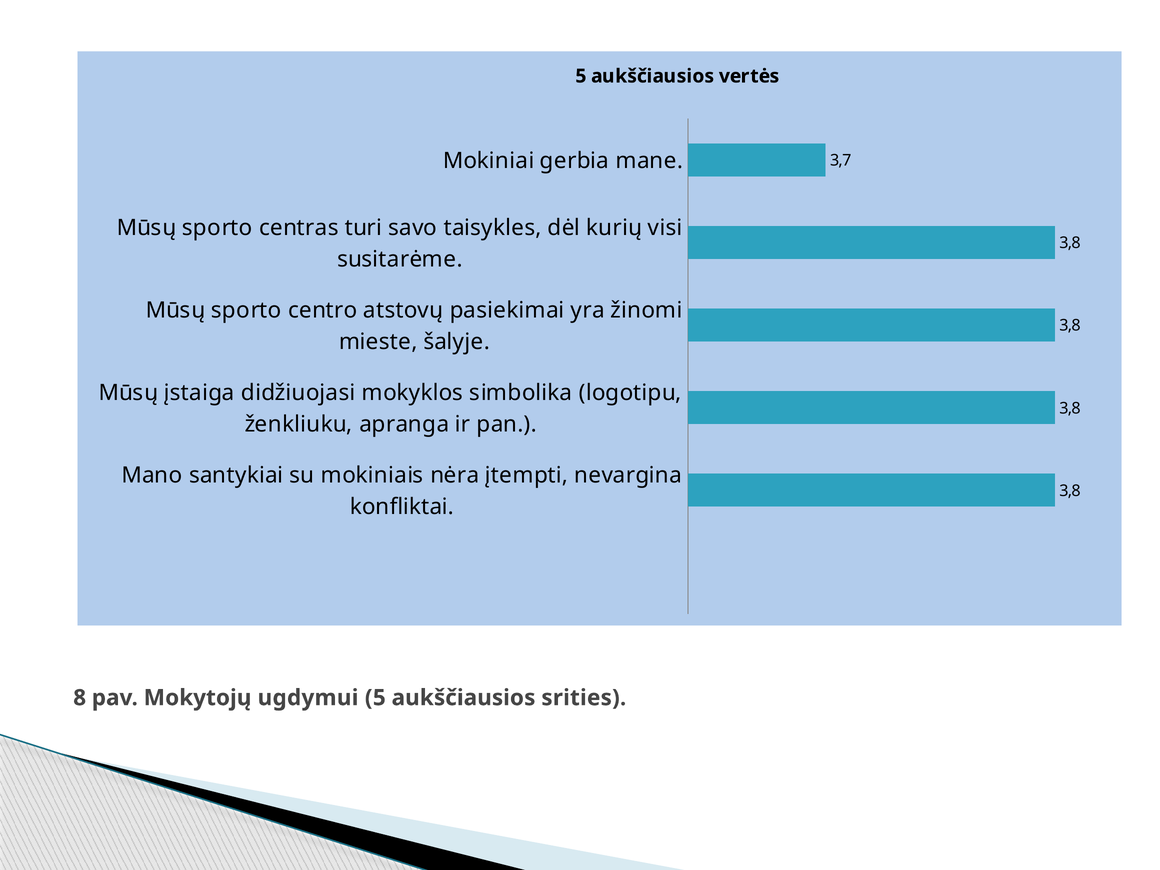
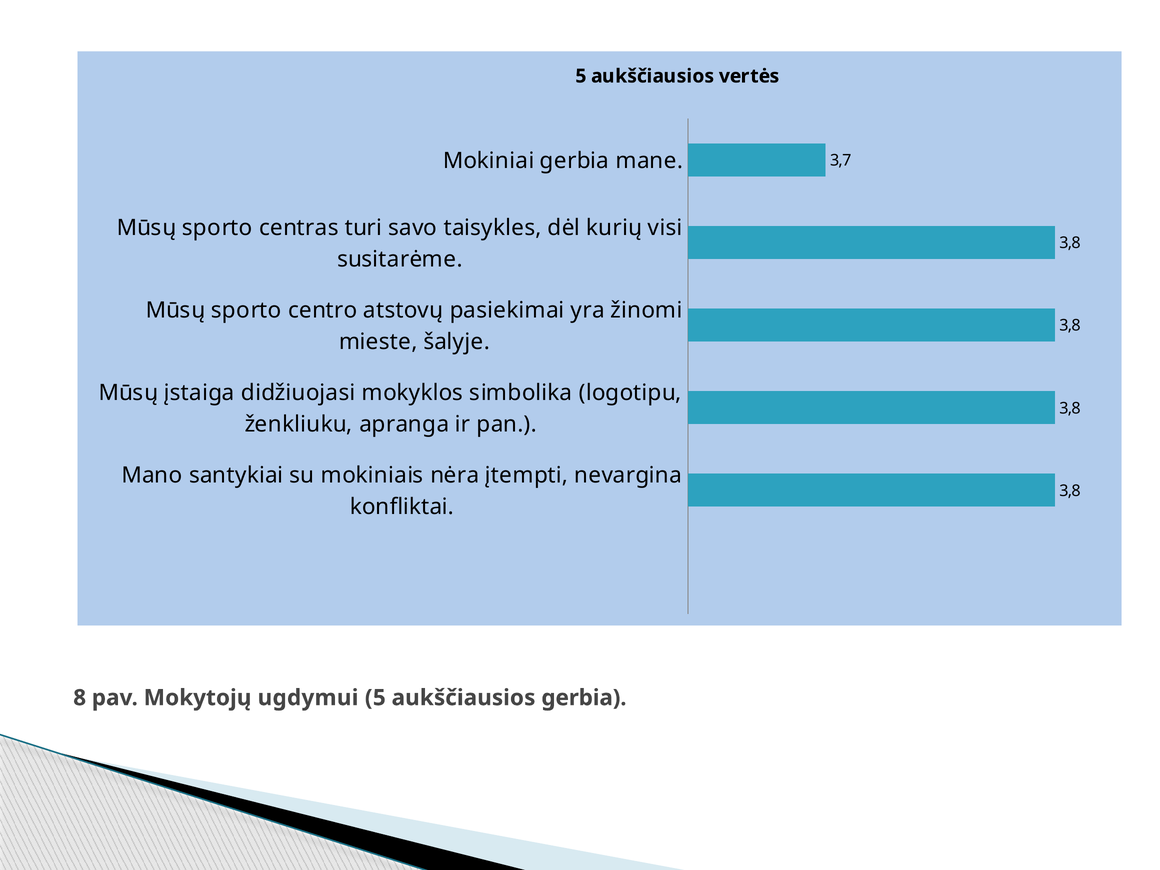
aukščiausios srities: srities -> gerbia (584, 698)
